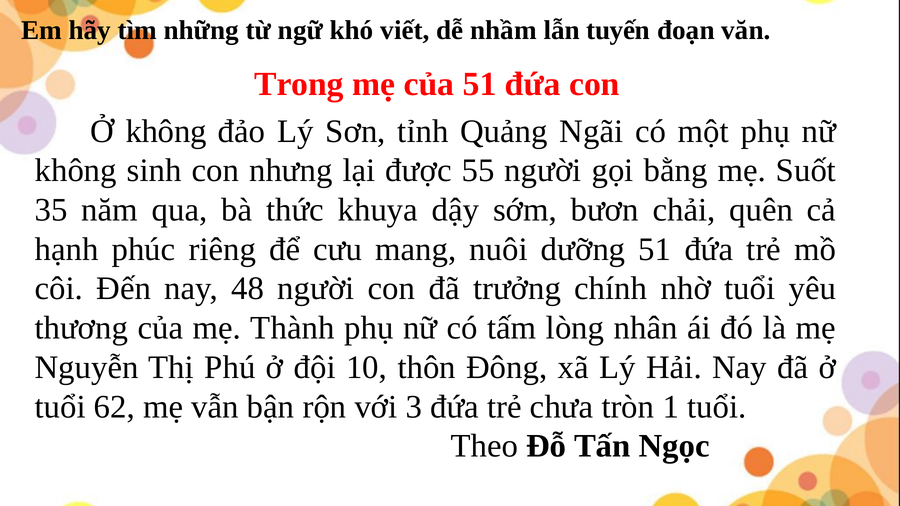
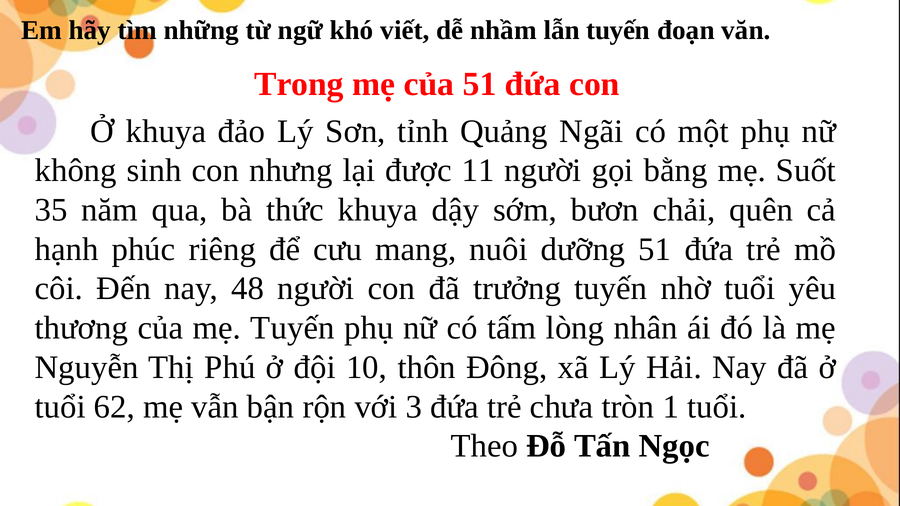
Ở không: không -> khuya (166, 131)
55: 55 -> 11 (478, 171)
trưởng chính: chính -> tuyến (611, 289)
mẹ Thành: Thành -> Tuyến (293, 328)
